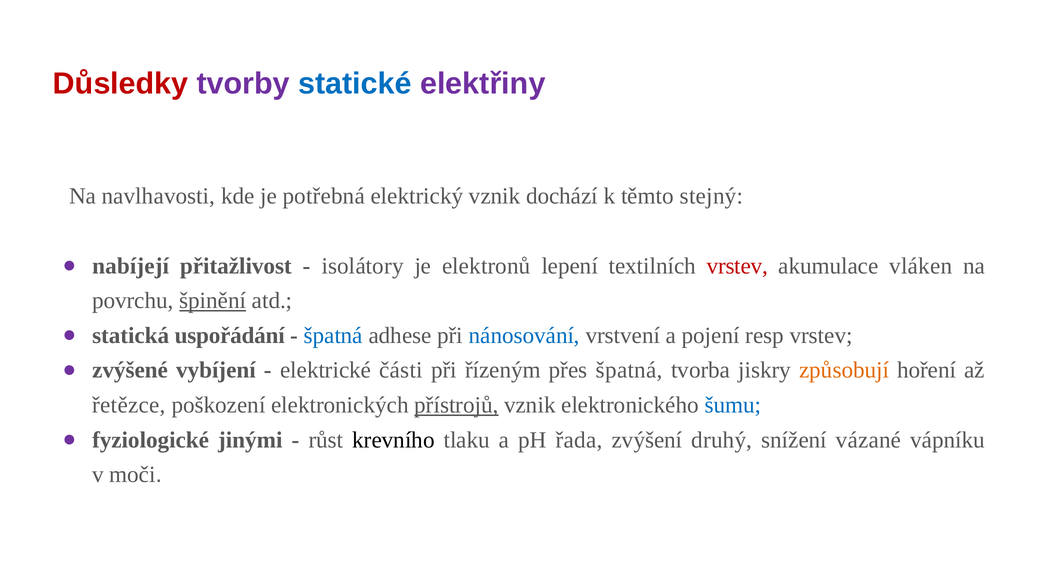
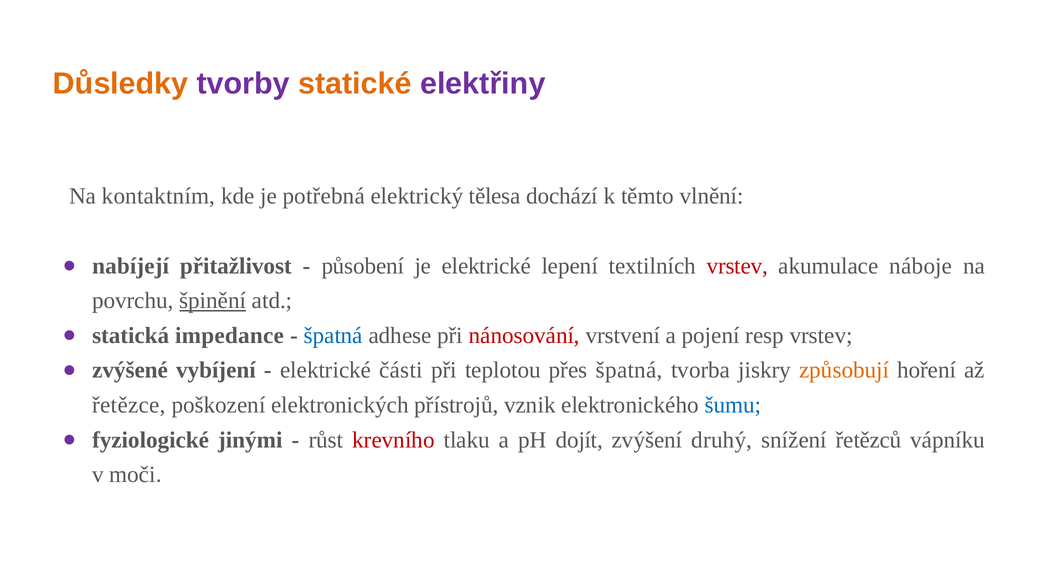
Důsledky colour: red -> orange (121, 84)
statické colour: blue -> orange (355, 84)
navlhavosti: navlhavosti -> kontaktním (158, 196)
elektrický vznik: vznik -> tělesa (495, 196)
stejný: stejný -> vlnění (712, 196)
isolátory: isolátory -> působení (363, 266)
je elektronů: elektronů -> elektrické (486, 266)
vláken: vláken -> náboje (921, 266)
uspořádání: uspořádání -> impedance (229, 335)
nánosování colour: blue -> red (524, 335)
řízeným: řízeným -> teplotou (503, 370)
přístrojů underline: present -> none (456, 405)
krevního colour: black -> red (393, 440)
řada: řada -> dojít (579, 440)
vázané: vázané -> řetězců (869, 440)
